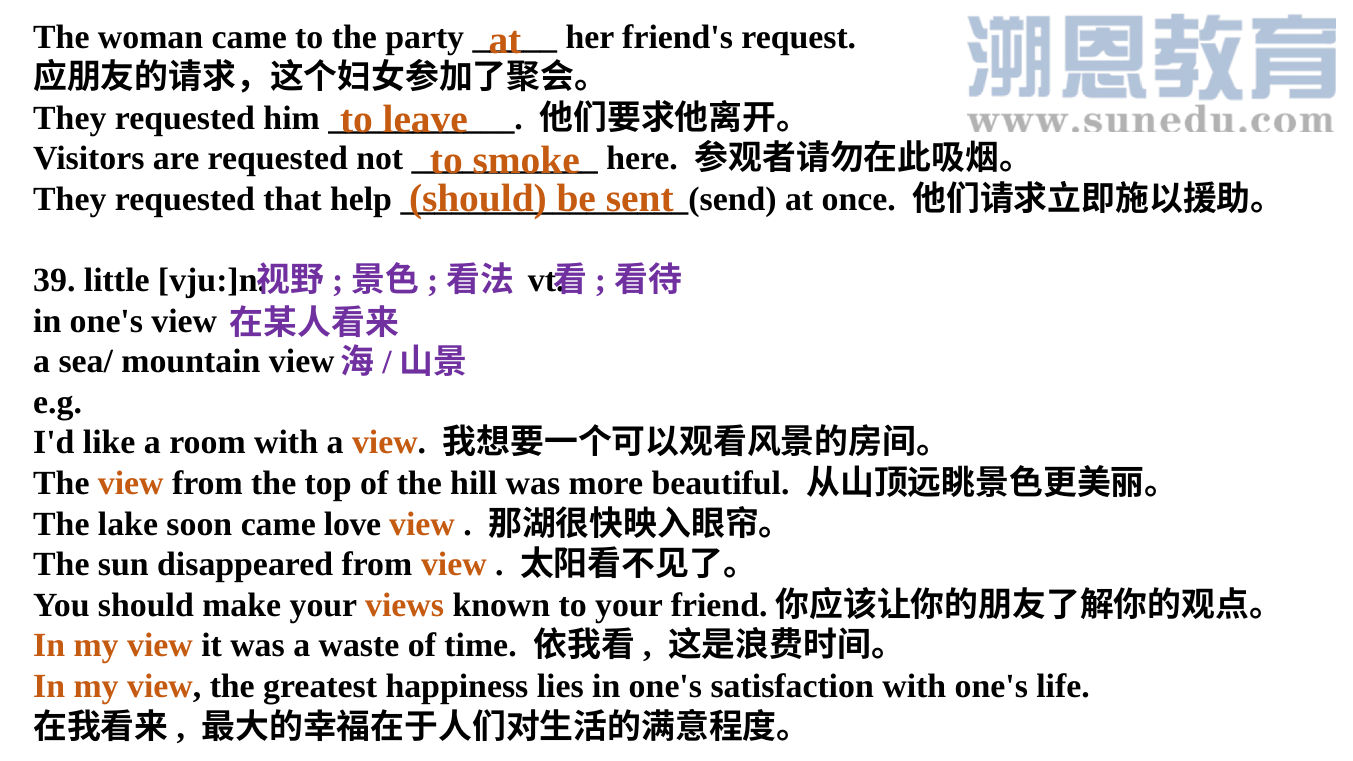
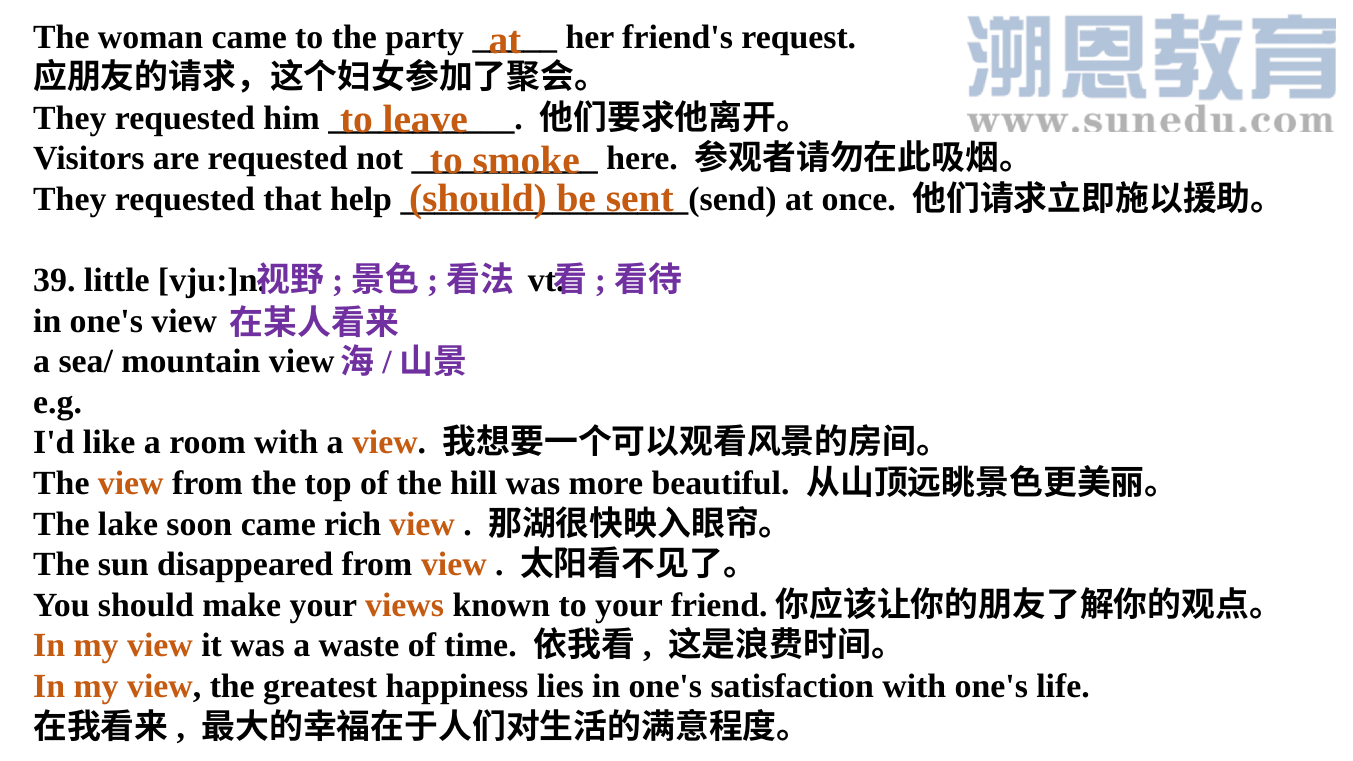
love: love -> rich (353, 524)
